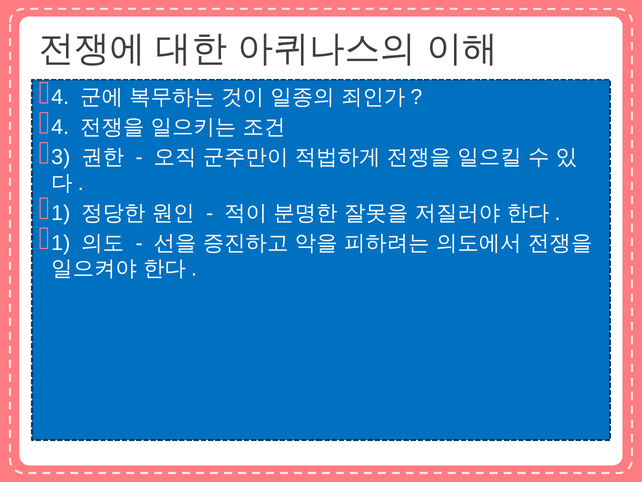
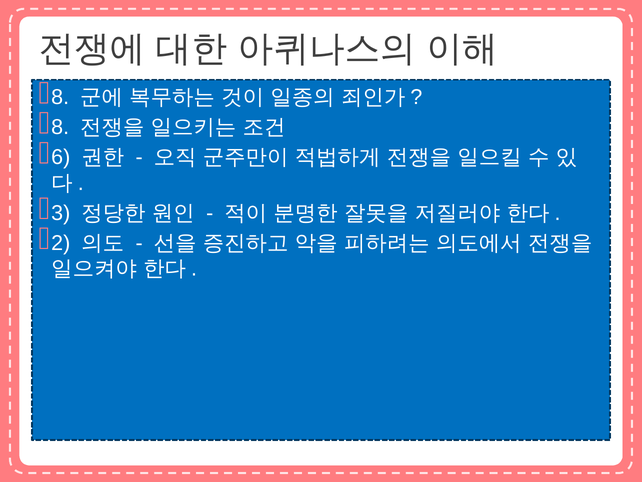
4: 4 -> 8 (60, 97)
4: 4 -> 8 (60, 127)
3: 3 -> 6 (61, 157)
1: 1 -> 3 (61, 213)
1: 1 -> 2 (61, 243)
